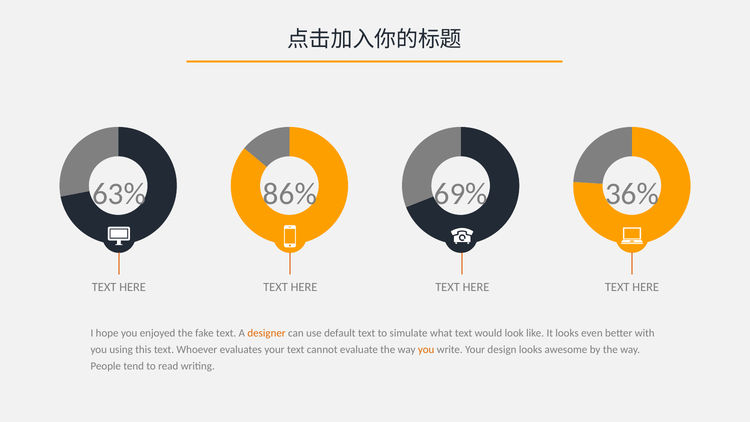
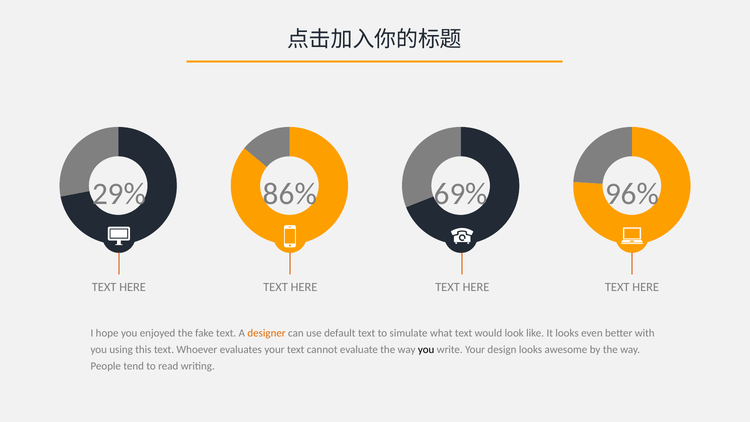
63%: 63% -> 29% (119, 194)
36%: 36% -> 96% (632, 194)
you colour: orange -> black (426, 349)
